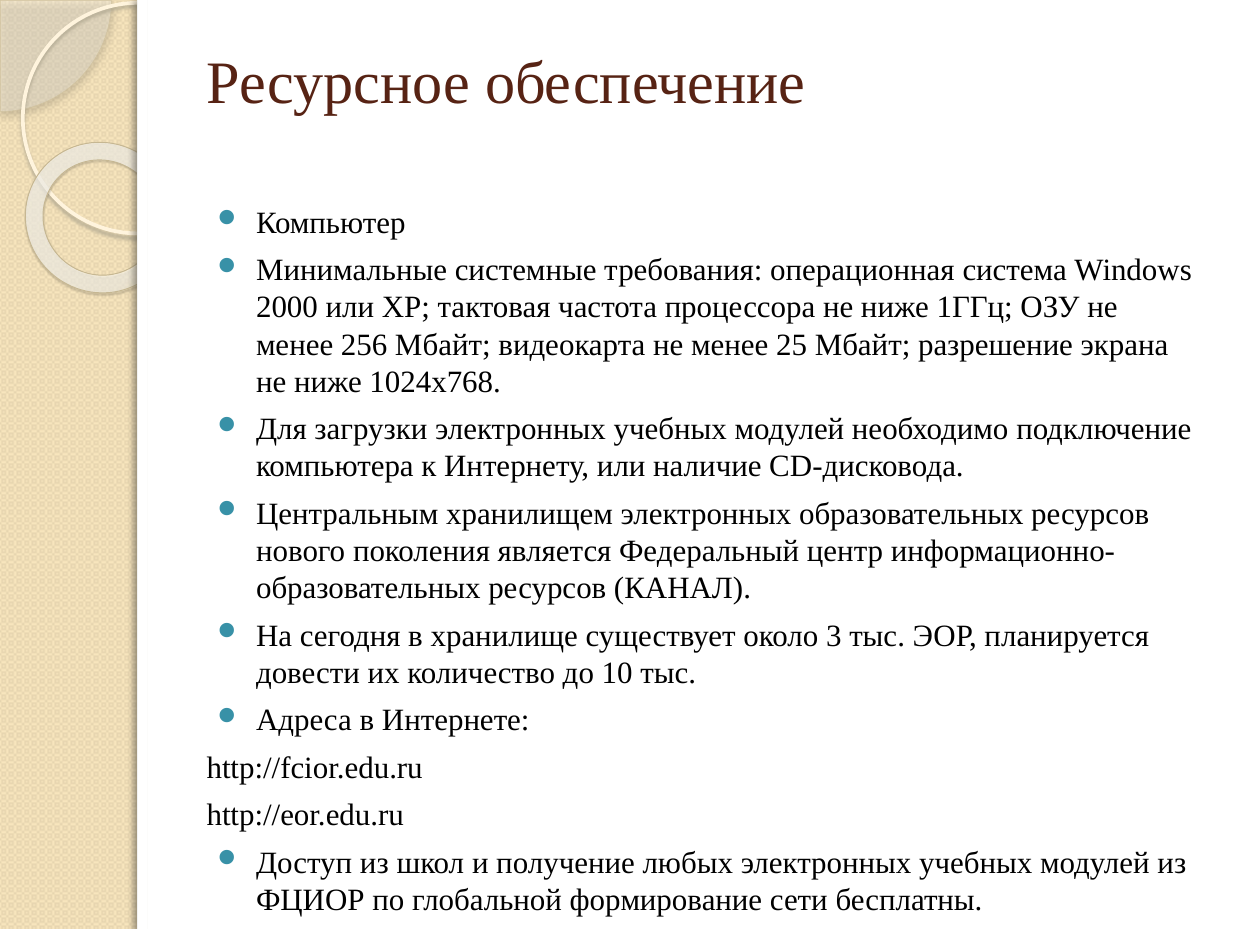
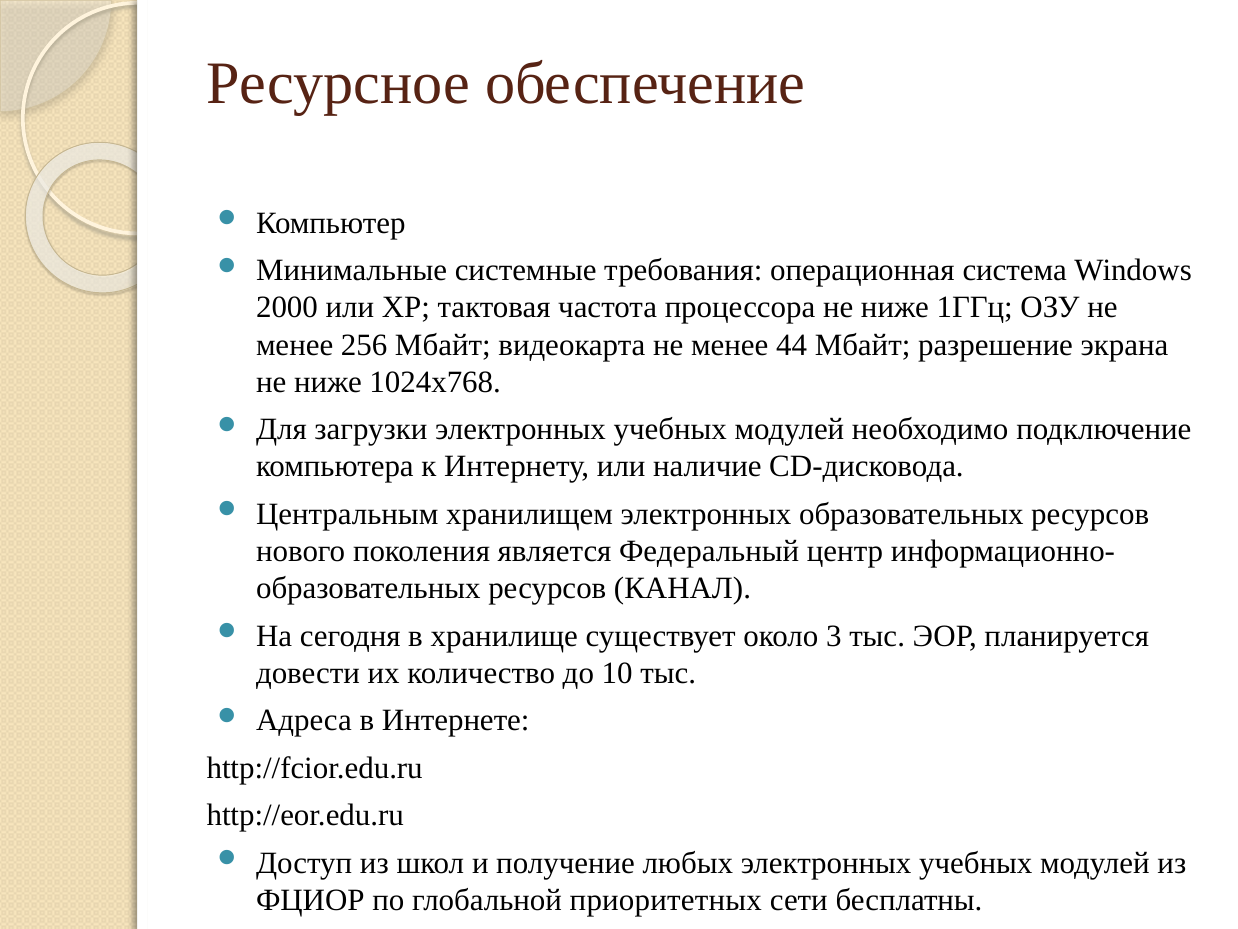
25: 25 -> 44 (792, 345)
формирование: формирование -> приоритетных (666, 900)
